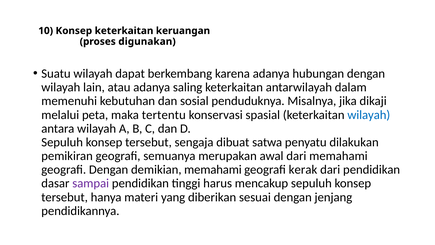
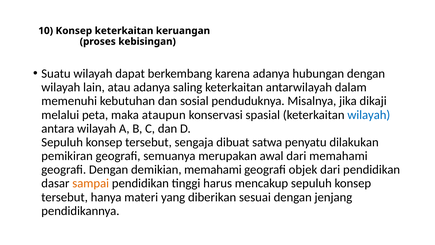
digunakan: digunakan -> kebisingan (147, 41)
tertentu: tertentu -> ataupun (164, 115)
kerak: kerak -> objek (303, 169)
sampai colour: purple -> orange (91, 183)
